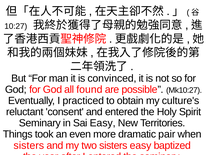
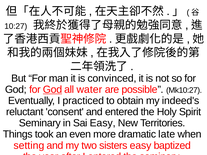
God underline: none -> present (53, 90)
found: found -> water (89, 90)
culture's: culture's -> indeed's (181, 101)
pair: pair -> late (167, 134)
sisters: sisters -> setting (29, 146)
